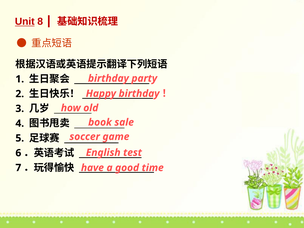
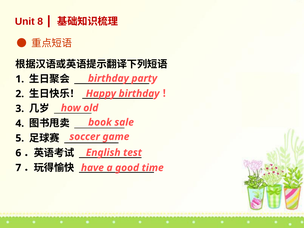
Unit underline: present -> none (25, 22)
